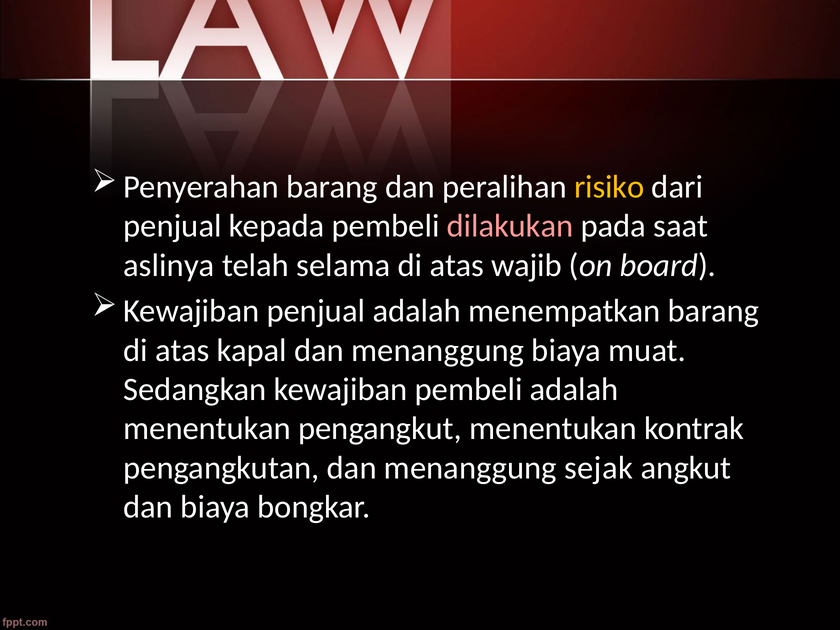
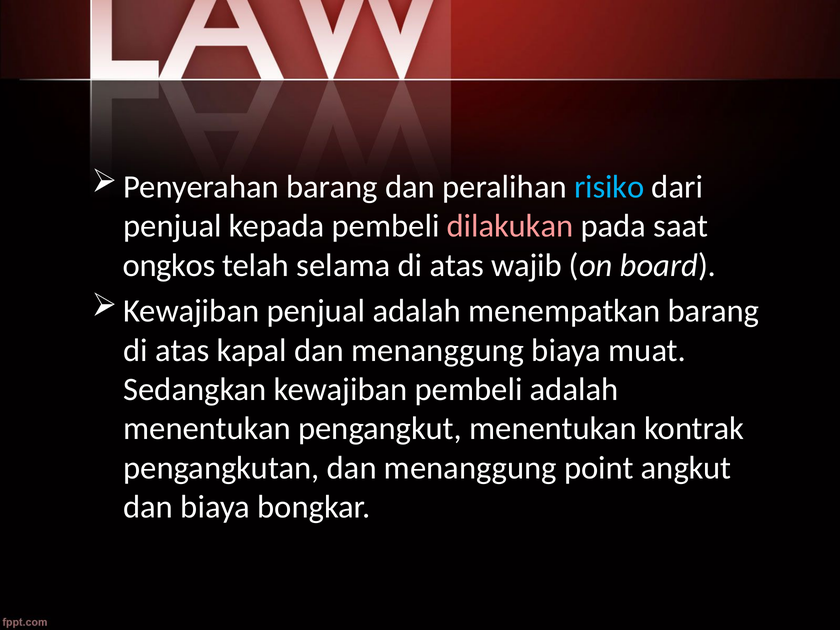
risiko colour: yellow -> light blue (609, 187)
aslinya: aslinya -> ongkos (169, 265)
sejak: sejak -> point (599, 468)
